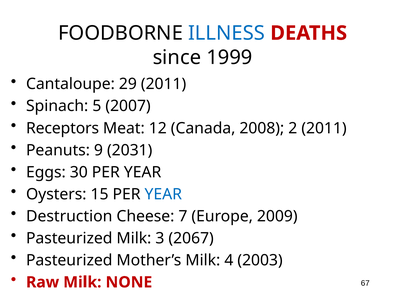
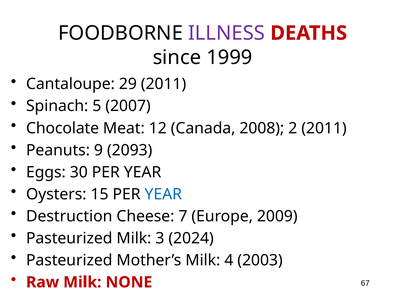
ILLNESS colour: blue -> purple (226, 33)
Receptors: Receptors -> Chocolate (63, 128)
2031: 2031 -> 2093 (130, 150)
2067: 2067 -> 2024 (191, 238)
